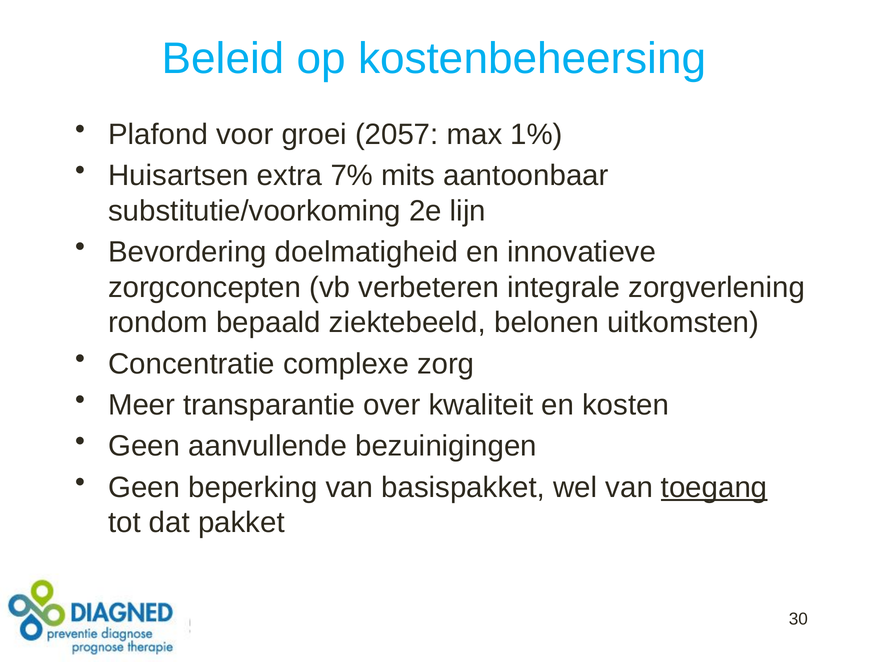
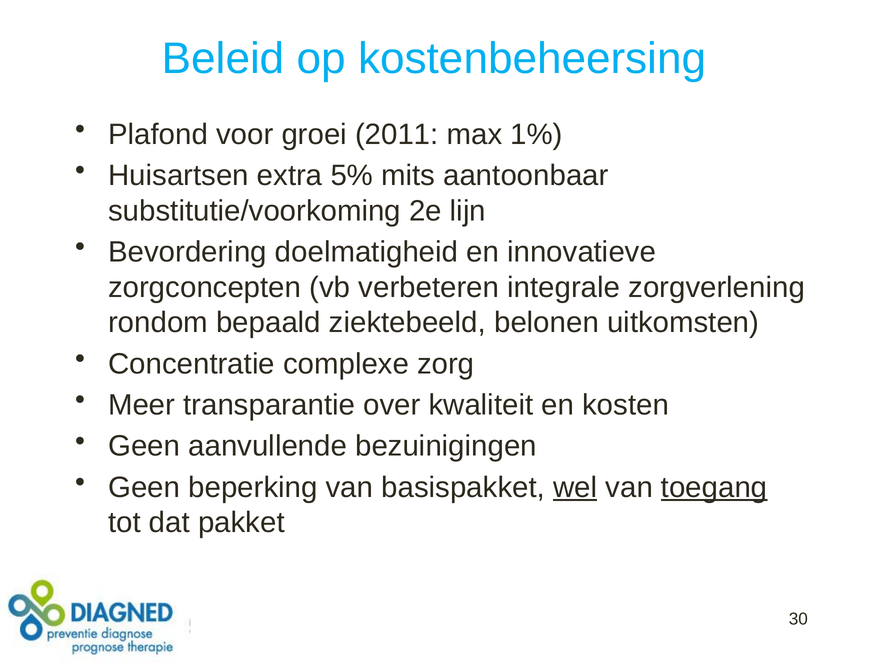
2057: 2057 -> 2011 (397, 134)
7%: 7% -> 5% (352, 176)
wel underline: none -> present (575, 488)
